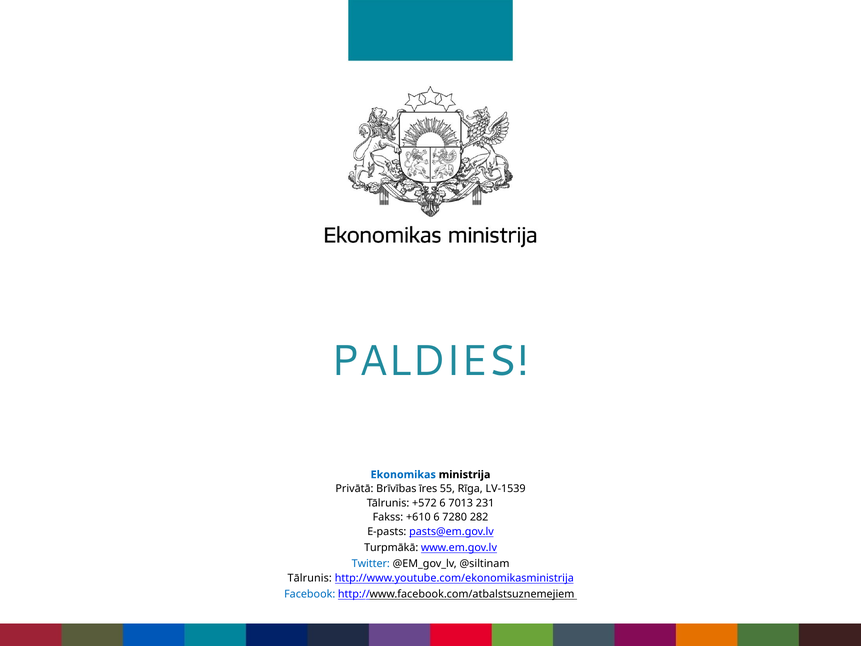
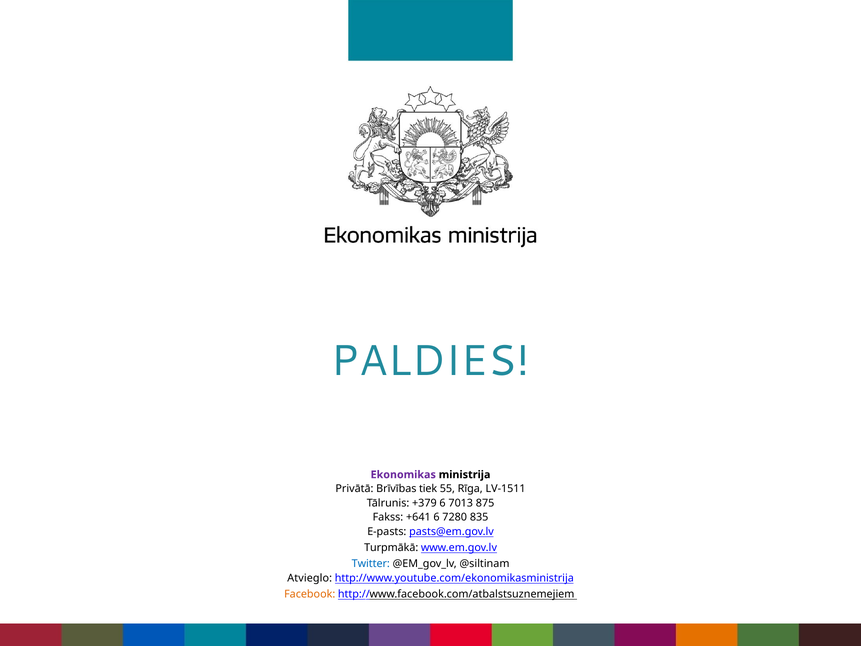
Ekonomikas colour: blue -> purple (403, 475)
īres: īres -> tiek (428, 489)
LV-1539: LV-1539 -> LV-1511 (506, 489)
+572: +572 -> +379 (424, 503)
231: 231 -> 875 (485, 503)
+610: +610 -> +641 (418, 517)
282: 282 -> 835 (479, 517)
Tālrunis: Tālrunis -> Atvieglo (310, 578)
Facebook colour: blue -> orange (310, 594)
